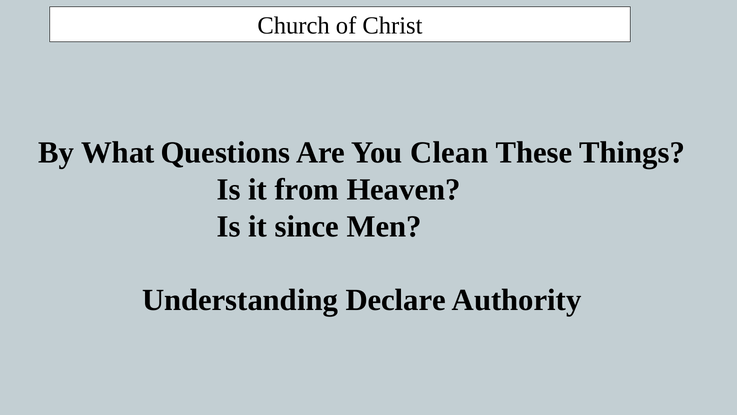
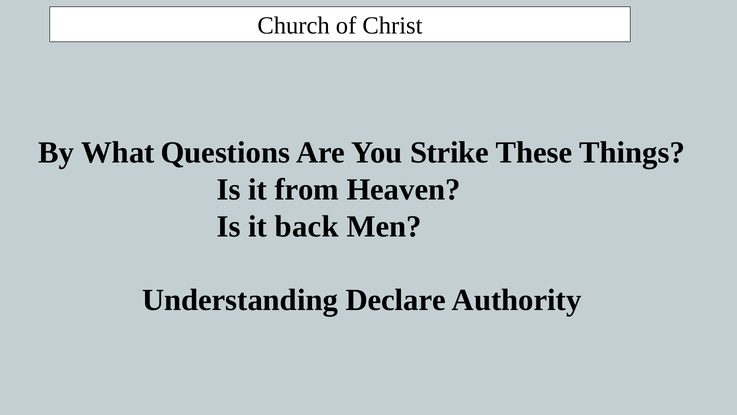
Clean: Clean -> Strike (449, 153)
since: since -> back (307, 226)
